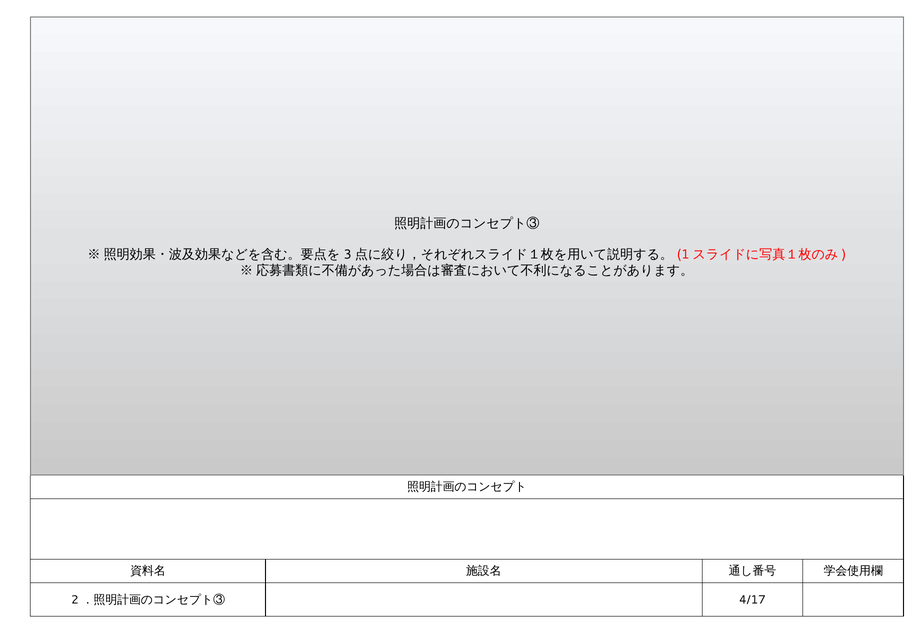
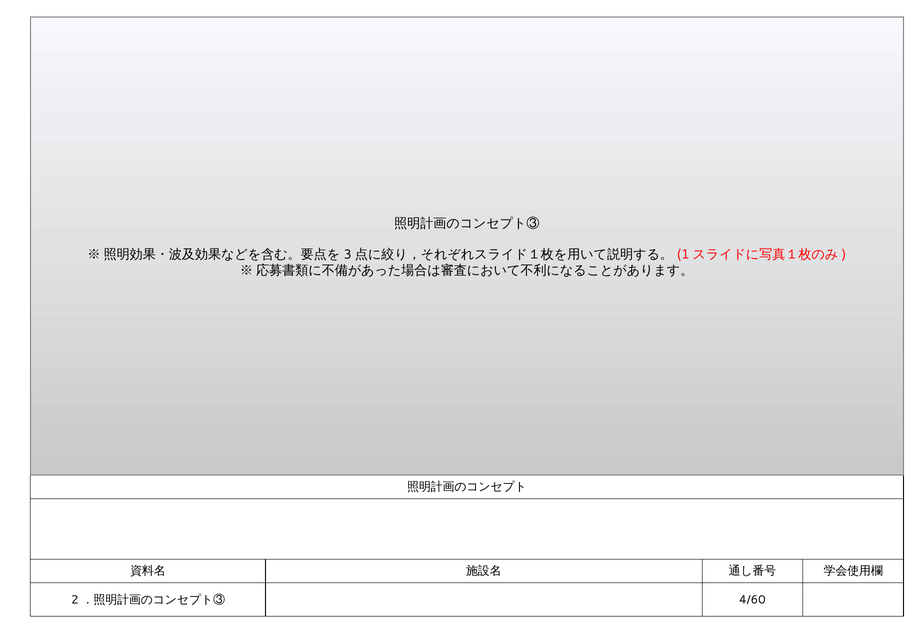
4/17: 4/17 -> 4/60 (752, 600)
